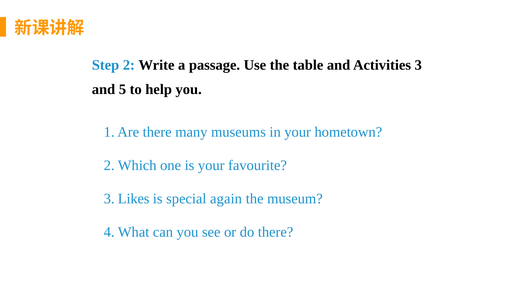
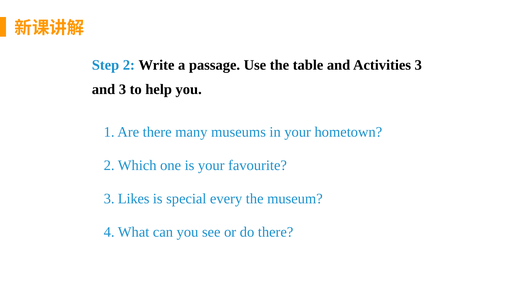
and 5: 5 -> 3 (122, 89)
again: again -> every (226, 199)
